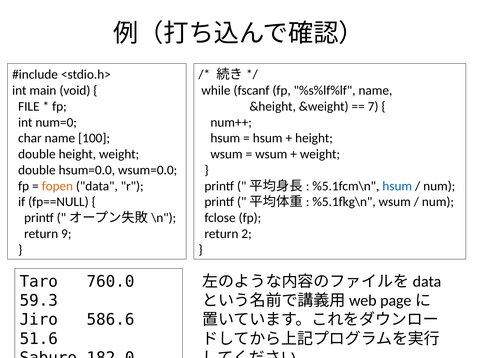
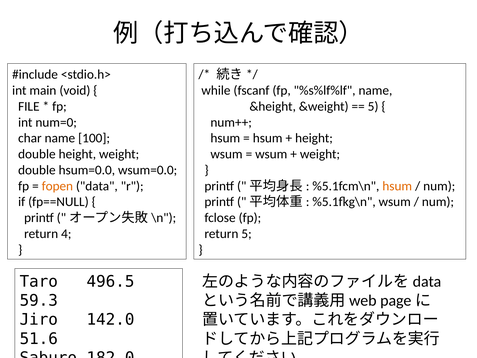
7: 7 -> 5 (373, 106)
hsum colour: blue -> orange (397, 186)
9: 9 -> 4 (66, 234)
return 2: 2 -> 5 (247, 234)
760.0: 760.0 -> 496.5 (110, 281)
586.6: 586.6 -> 142.0 (110, 319)
